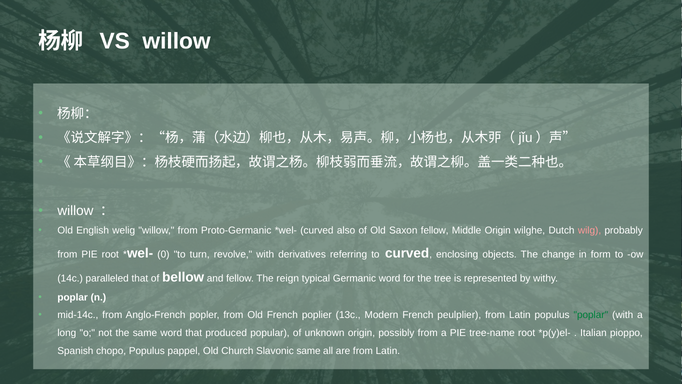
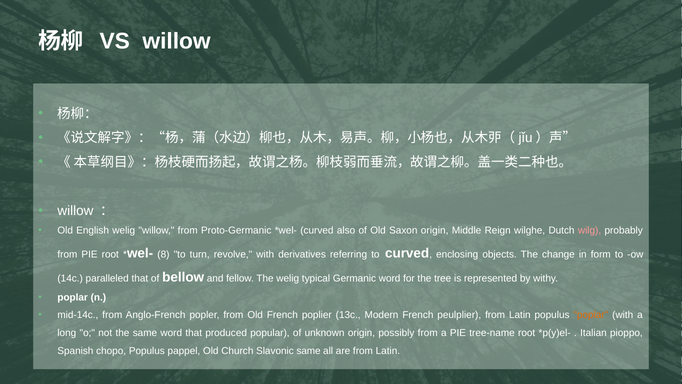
Saxon fellow: fellow -> origin (435, 230)
Middle Origin: Origin -> Reign (498, 230)
0: 0 -> 8 (163, 254)
The reign: reign -> welig (288, 278)
poplar colour: green -> orange (591, 315)
